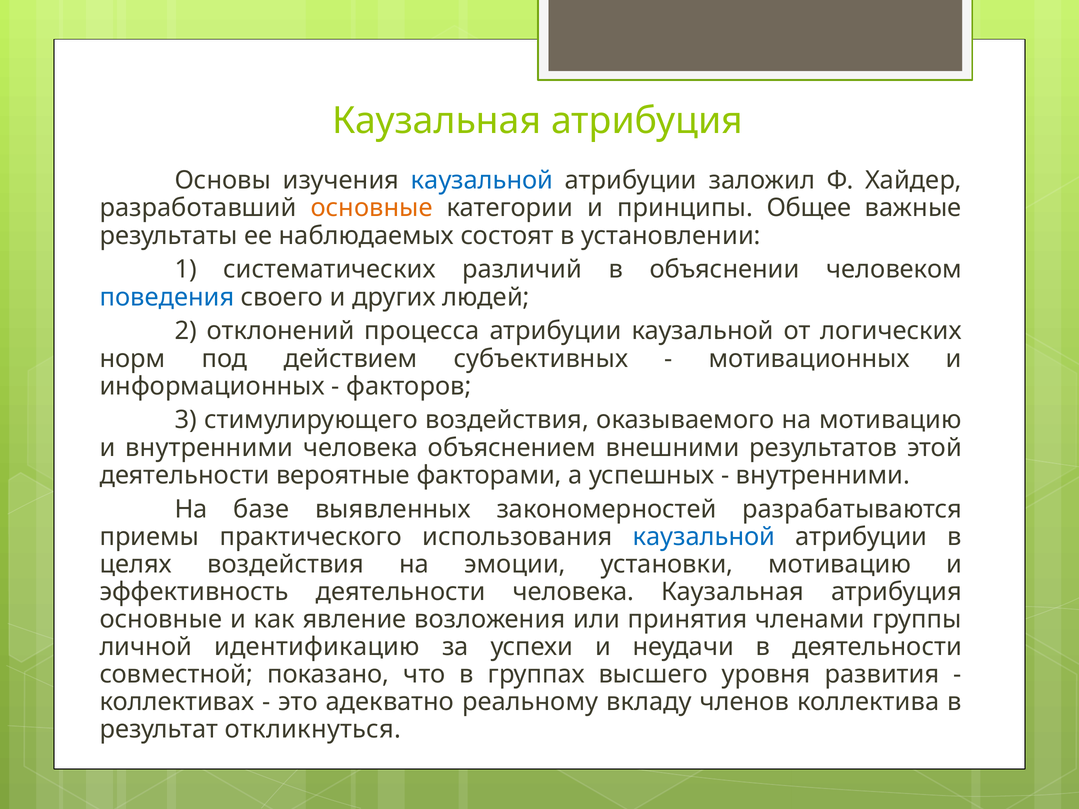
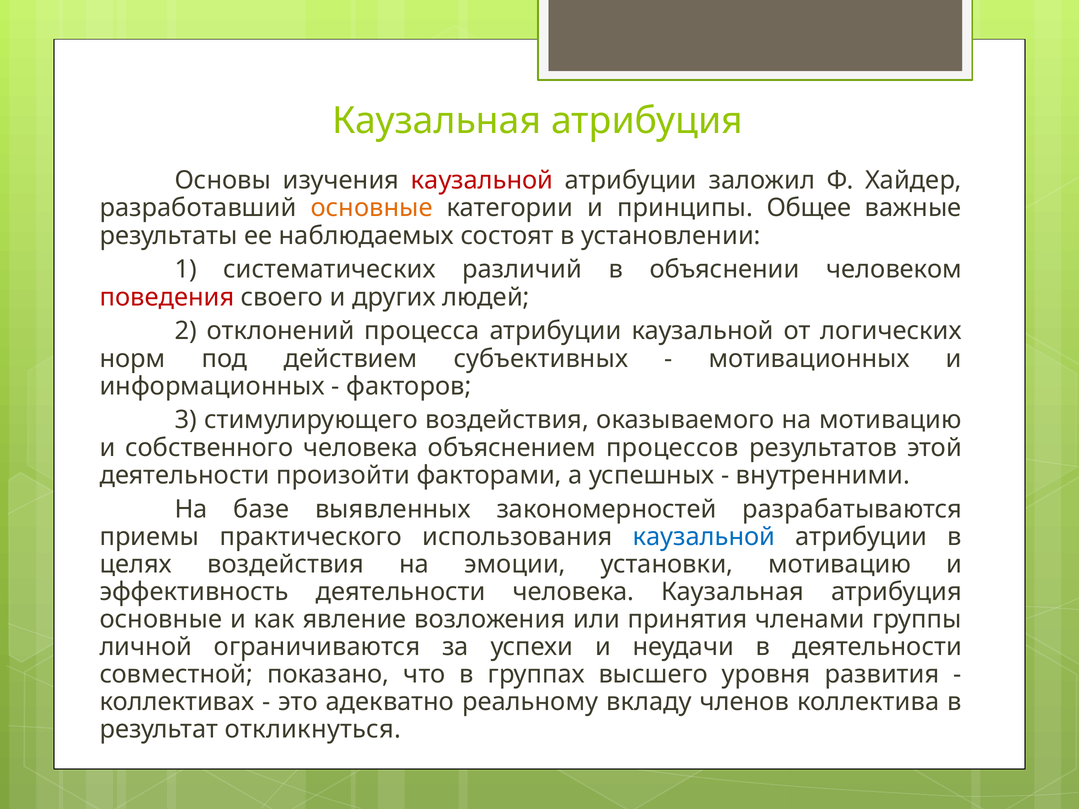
каузальной colour: blue -> red (482, 181)
поведения colour: blue -> red (167, 297)
и внутренними: внутренними -> собственного (209, 448)
внешними: внешними -> процессов (672, 448)
вероятные: вероятные -> произойти (343, 475)
идентификацию: идентификацию -> ограничиваются (317, 647)
